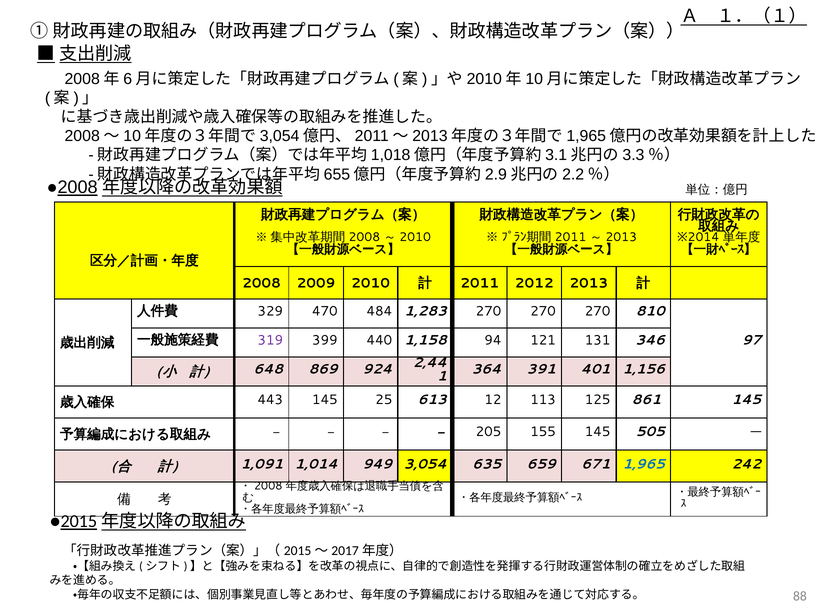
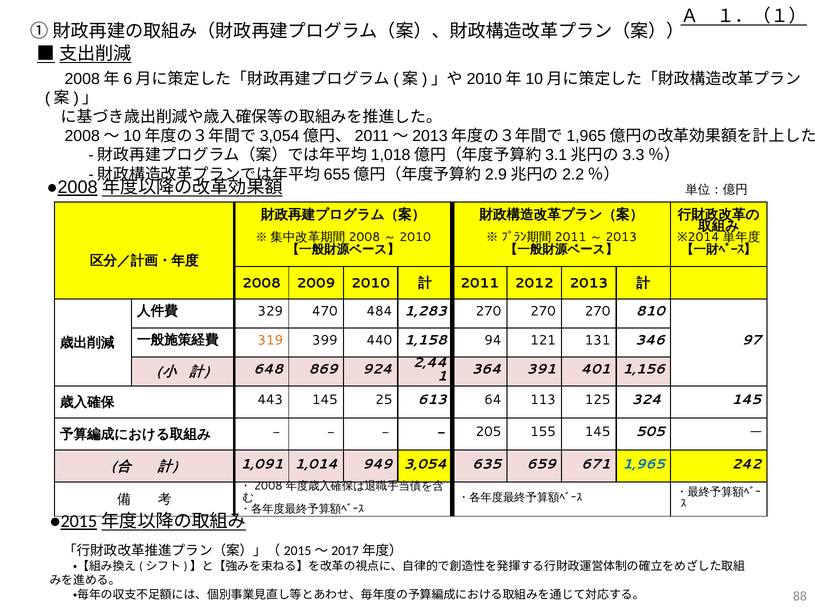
319 colour: purple -> orange (270, 340)
12: 12 -> 64 (493, 399)
861: 861 -> 324 (647, 399)
